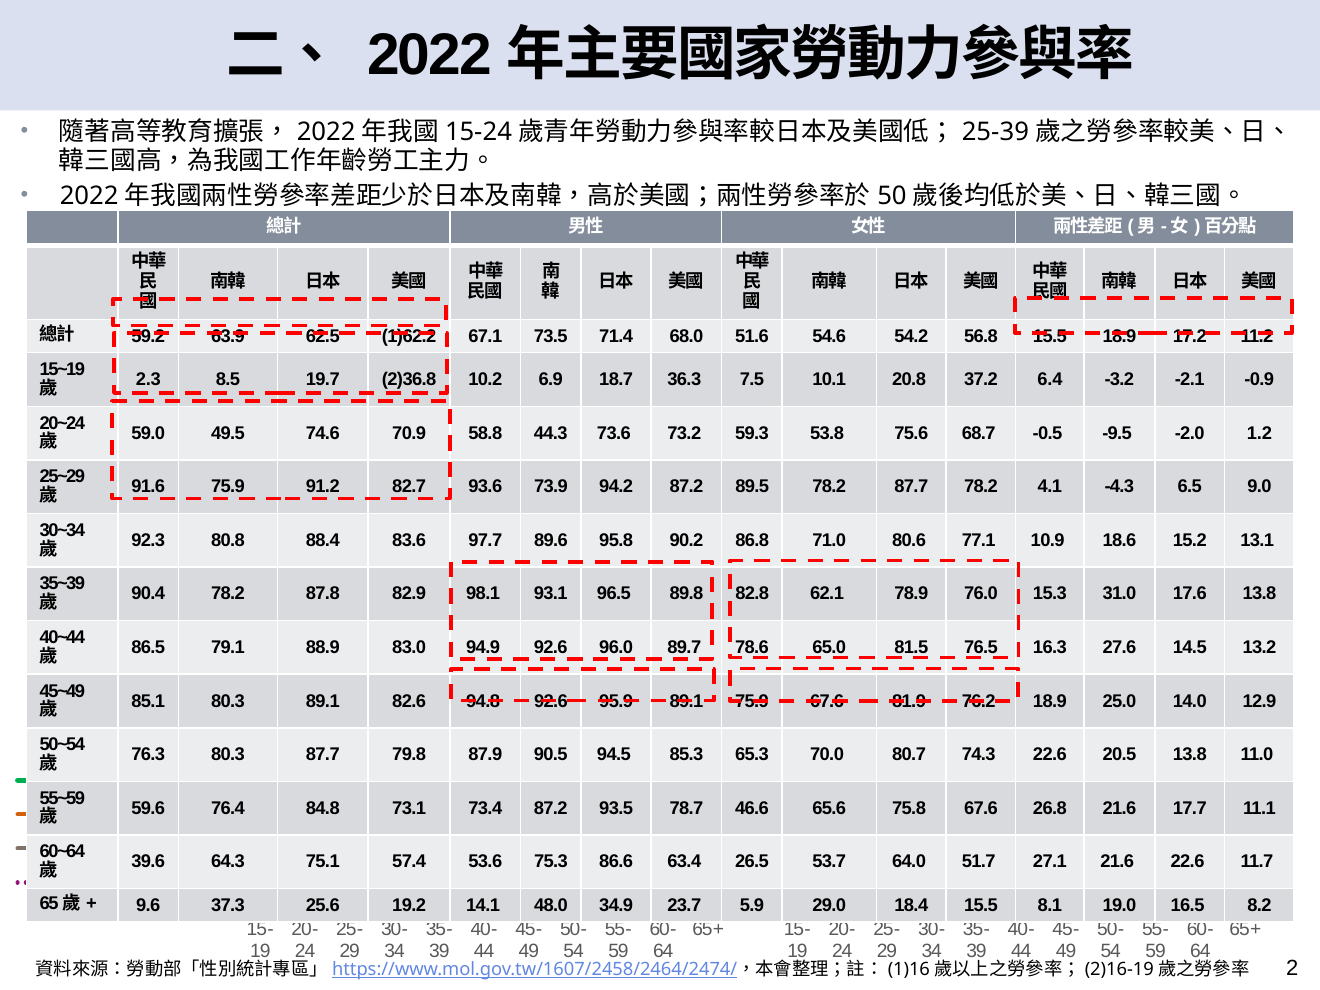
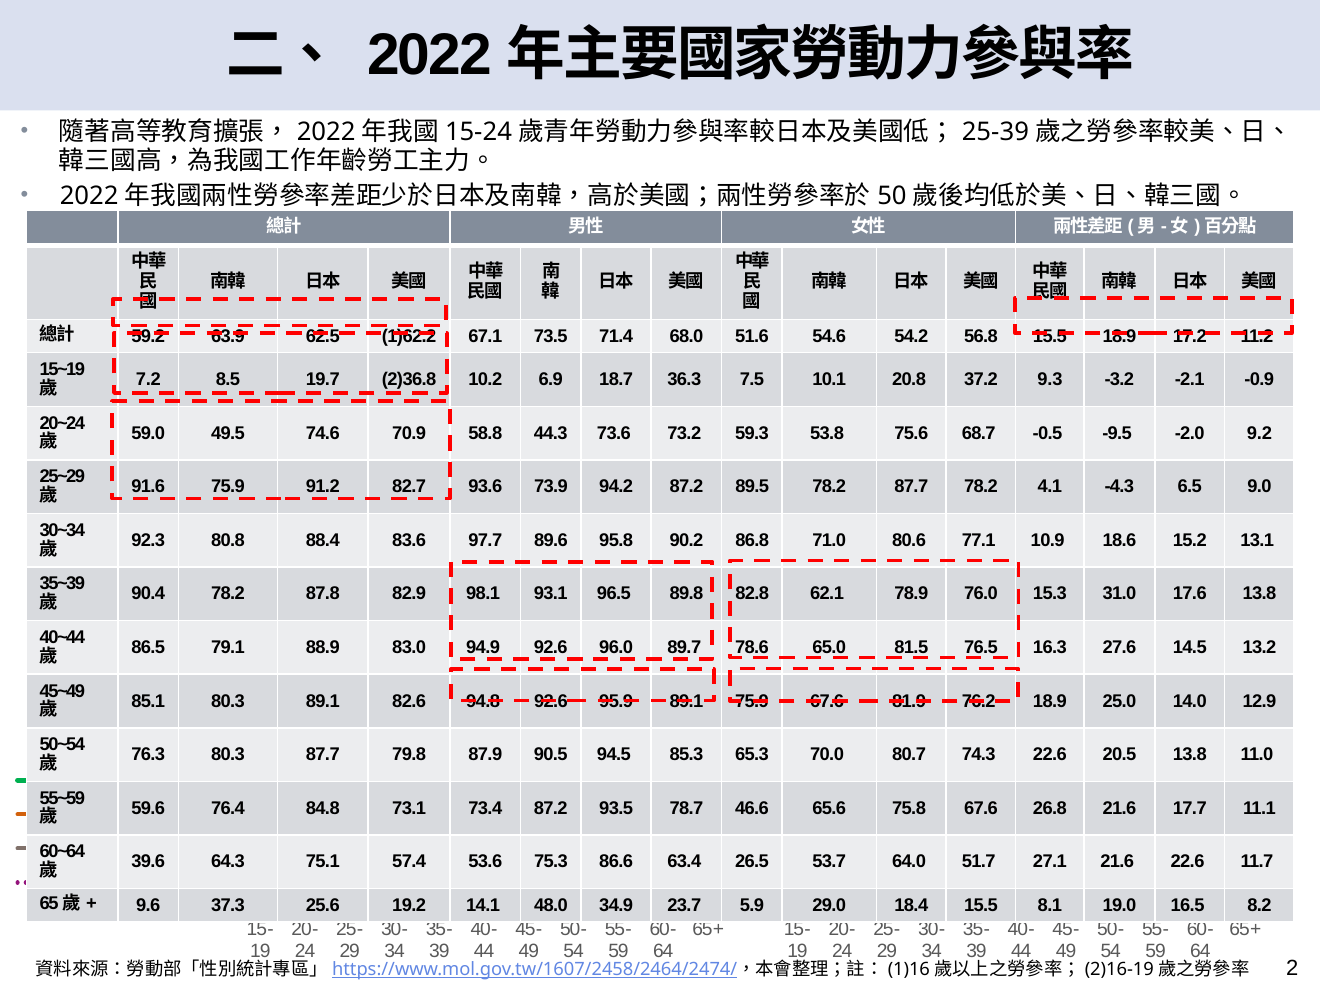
2.3: 2.3 -> 7.2 (148, 380)
6.4: 6.4 -> 9.3 (1050, 380)
1.2: 1.2 -> 9.2 (1260, 433)
